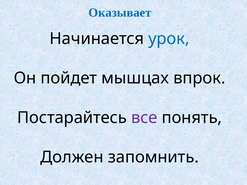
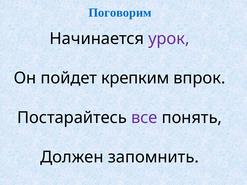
Оказывает: Оказывает -> Поговорим (120, 13)
урок colour: blue -> purple (169, 39)
мышцах: мышцах -> крепким (135, 78)
